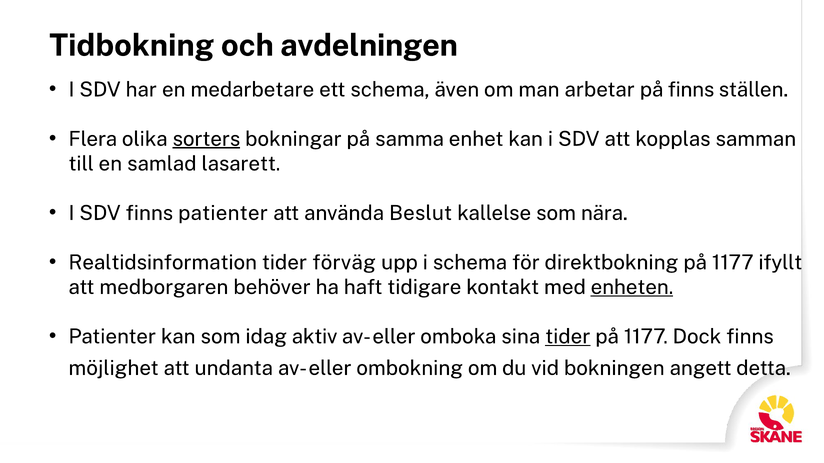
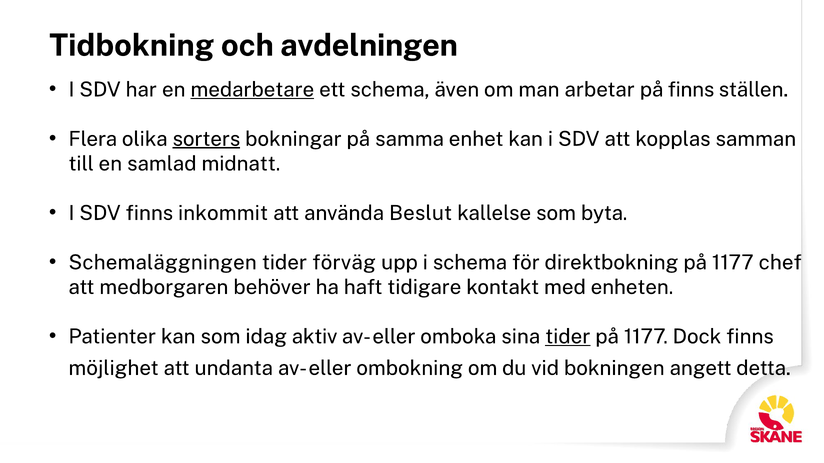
medarbetare underline: none -> present (252, 90)
lasarett: lasarett -> midnatt (241, 164)
finns patienter: patienter -> inkommit (223, 213)
nära: nära -> byta (604, 213)
Realtidsinformation: Realtidsinformation -> Schemaläggningen (163, 263)
ifyllt: ifyllt -> chef (780, 263)
enheten underline: present -> none (632, 287)
